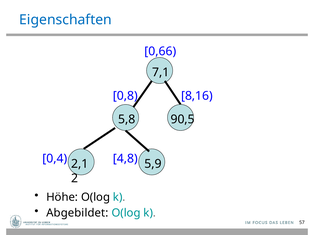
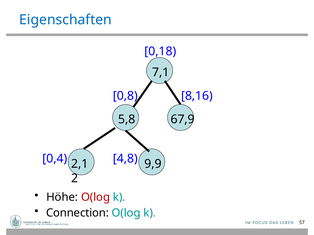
0,66: 0,66 -> 0,18 (160, 52)
90,5: 90,5 -> 67,9 (183, 120)
5,9: 5,9 -> 9,9 (153, 164)
O(log colour: black -> red (96, 198)
Abgebildet: Abgebildet -> Connection (77, 213)
